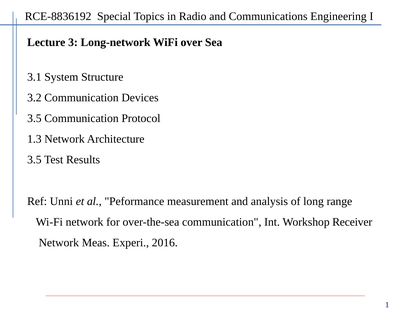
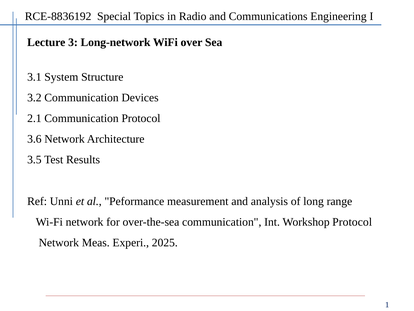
3.5: 3.5 -> 2.1 (34, 118)
1.3: 1.3 -> 3.6 (34, 139)
Workshop Receiver: Receiver -> Protocol (352, 222)
2016: 2016 -> 2025 (165, 242)
